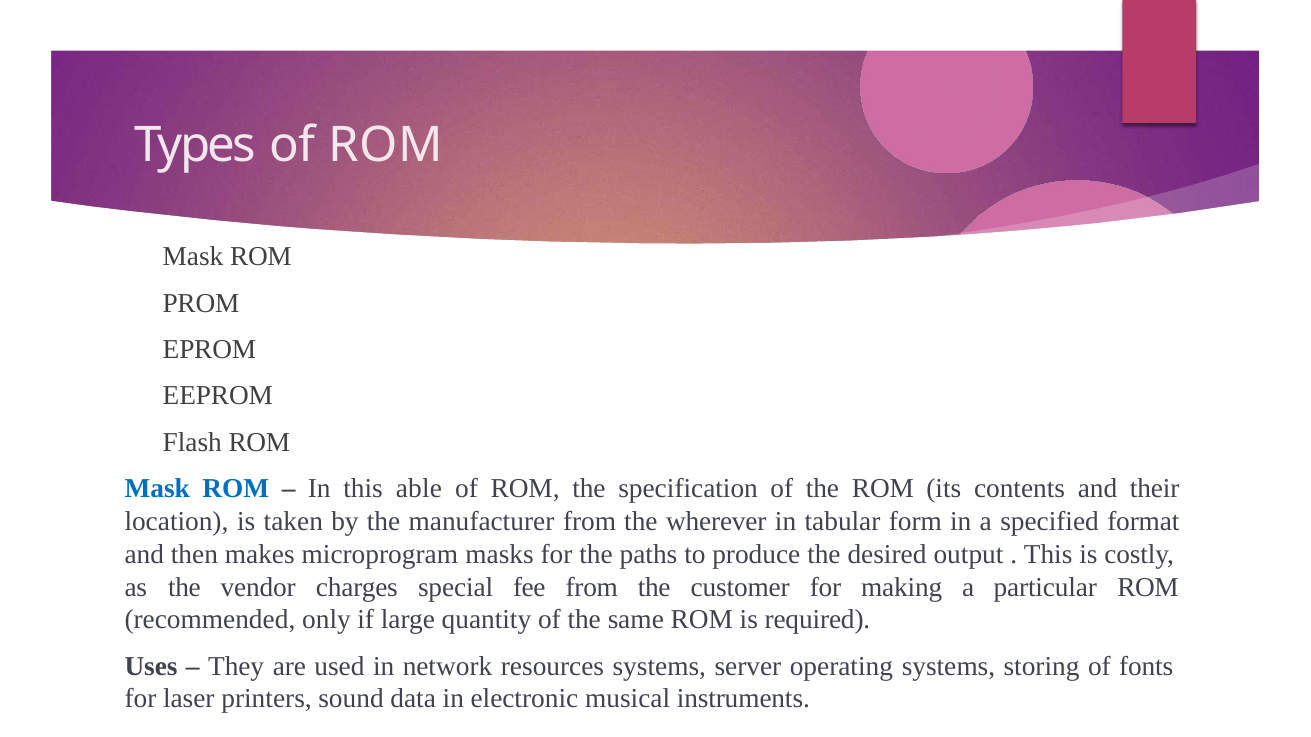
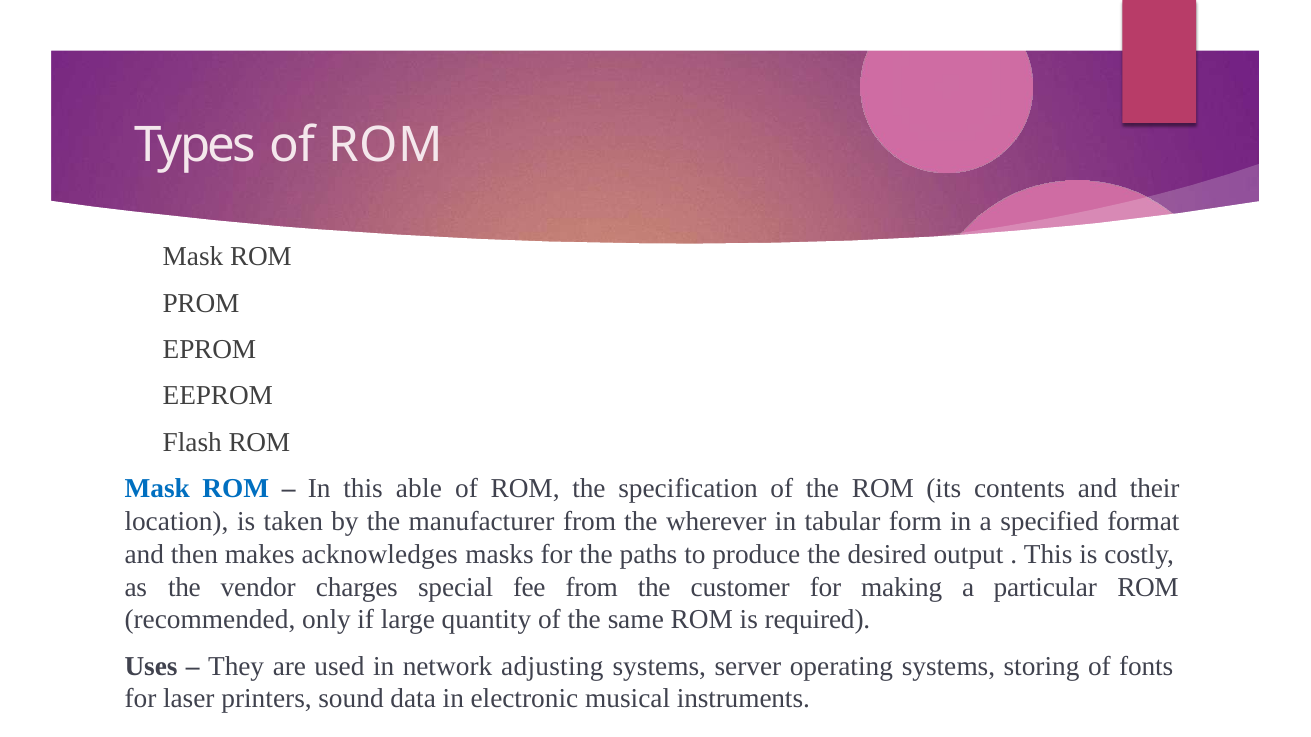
microprogram: microprogram -> acknowledges (380, 555)
resources: resources -> adjusting (552, 667)
